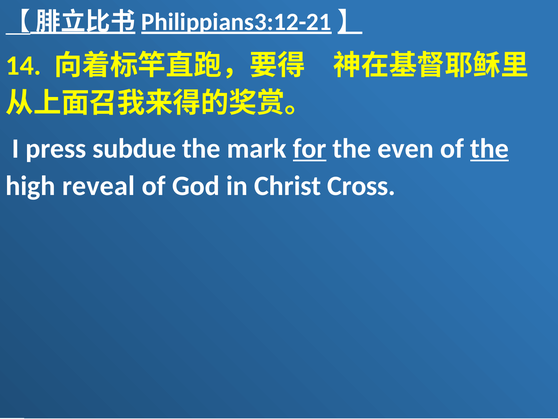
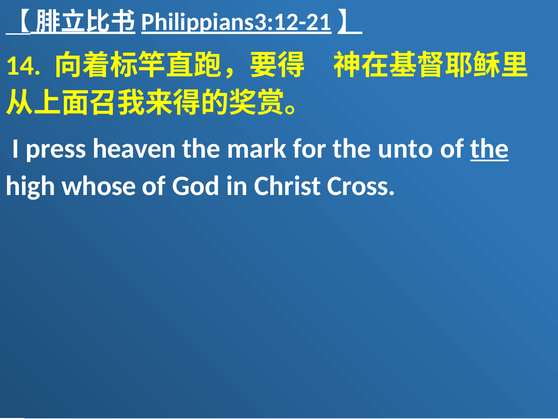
subdue: subdue -> heaven (134, 148)
for underline: present -> none (310, 148)
even: even -> unto (406, 148)
reveal: reveal -> whose (99, 186)
